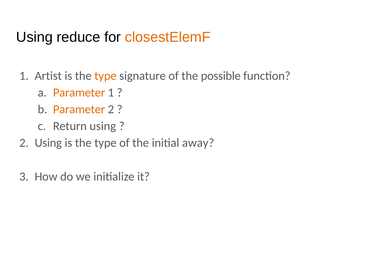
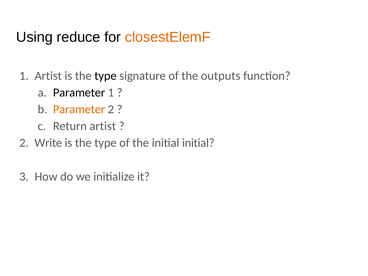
type colour: orange -> black (105, 76)
possible: possible -> outputs (221, 76)
Parameter colour: orange -> black (79, 93)
Return using: using -> artist (103, 126)
2 Using: Using -> Write (48, 143)
initial away: away -> initial (198, 143)
